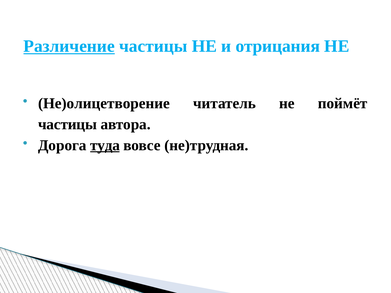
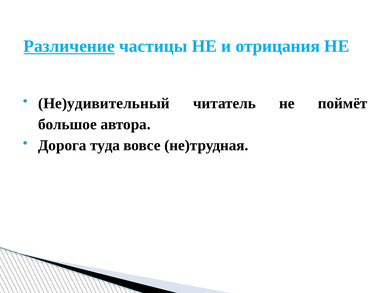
Не)олицетворение: Не)олицетворение -> Не)удивительный (104, 103)
частицы: частицы -> большое (67, 124)
туда underline: present -> none (105, 145)
